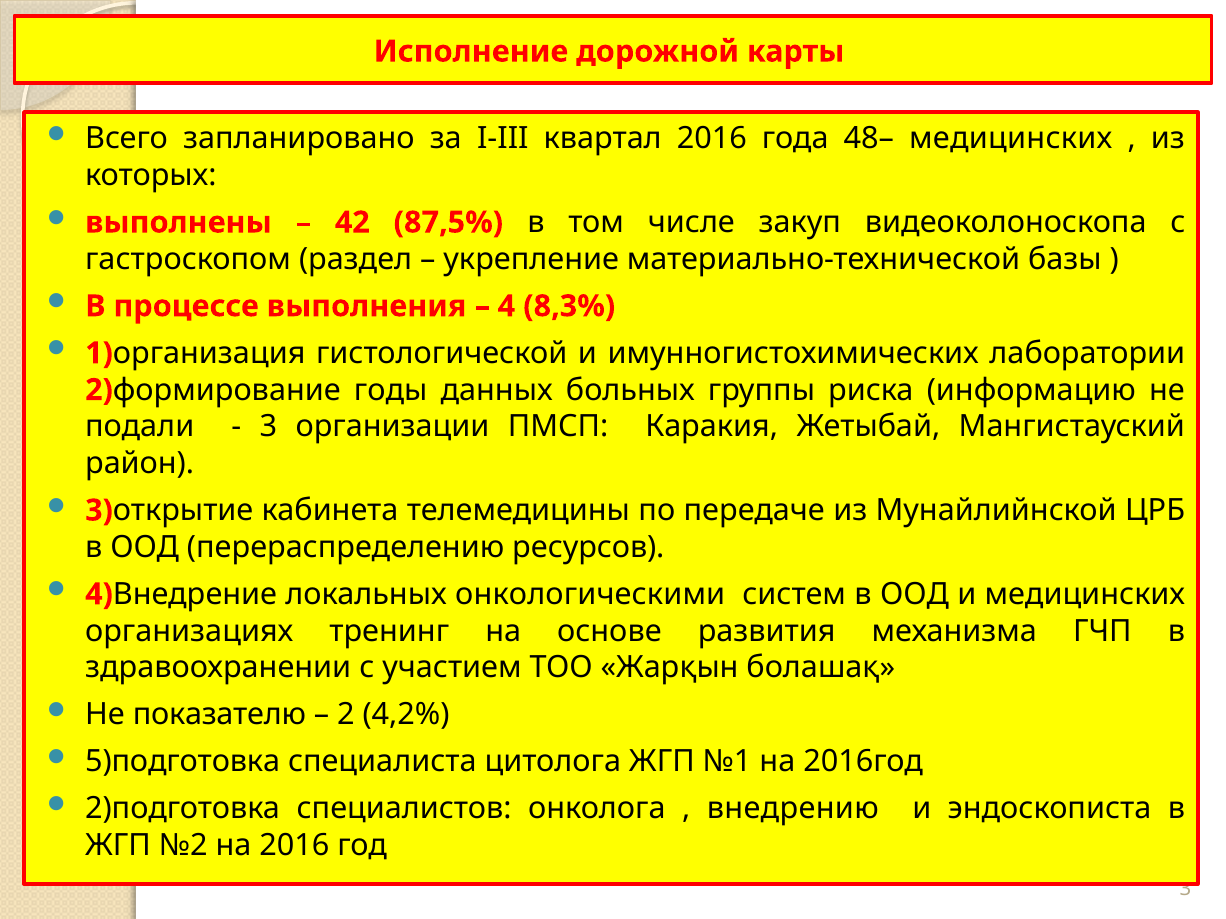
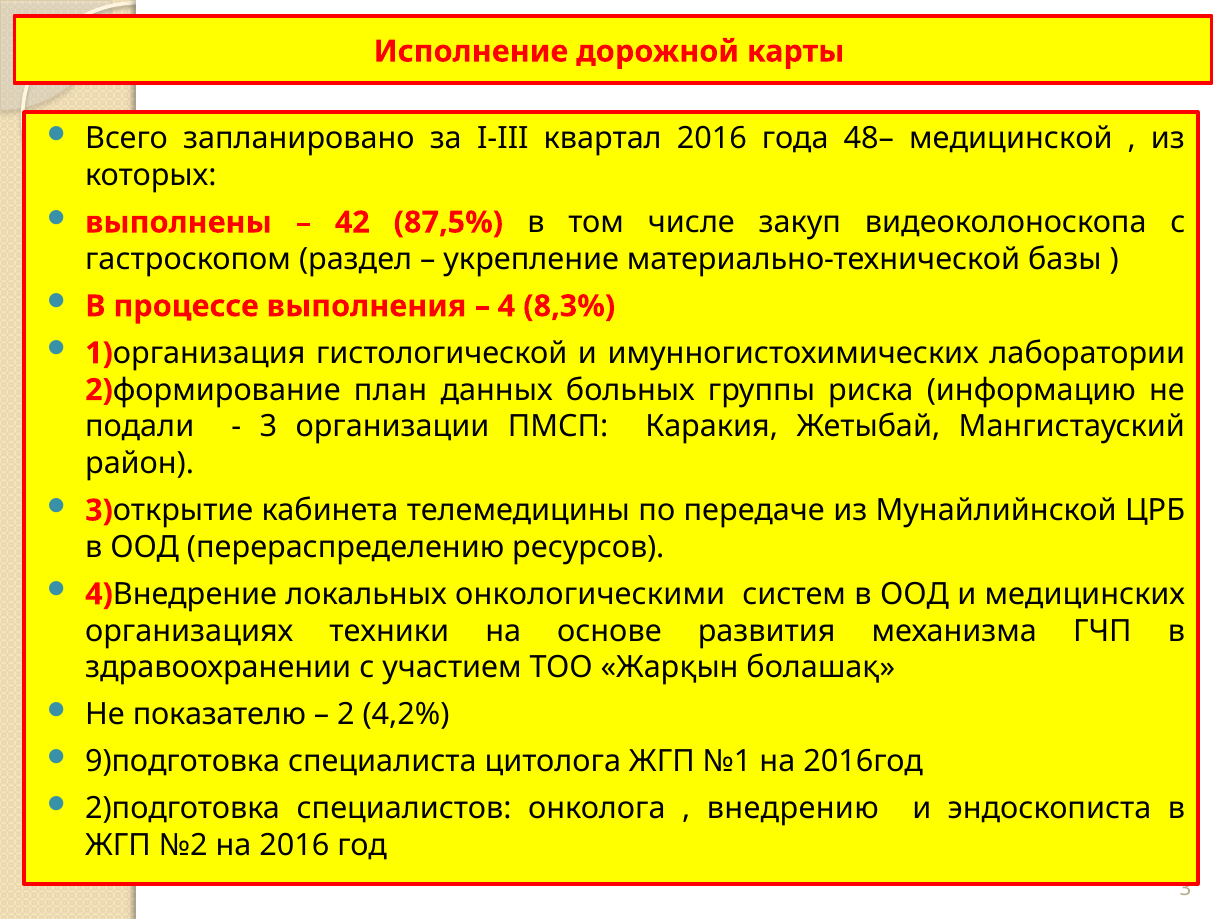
48– медицинских: медицинских -> медицинской (1011, 139)
годы: годы -> план (391, 390)
тренинг: тренинг -> техники (389, 631)
5)подготовка: 5)подготовка -> 9)подготовка (183, 762)
